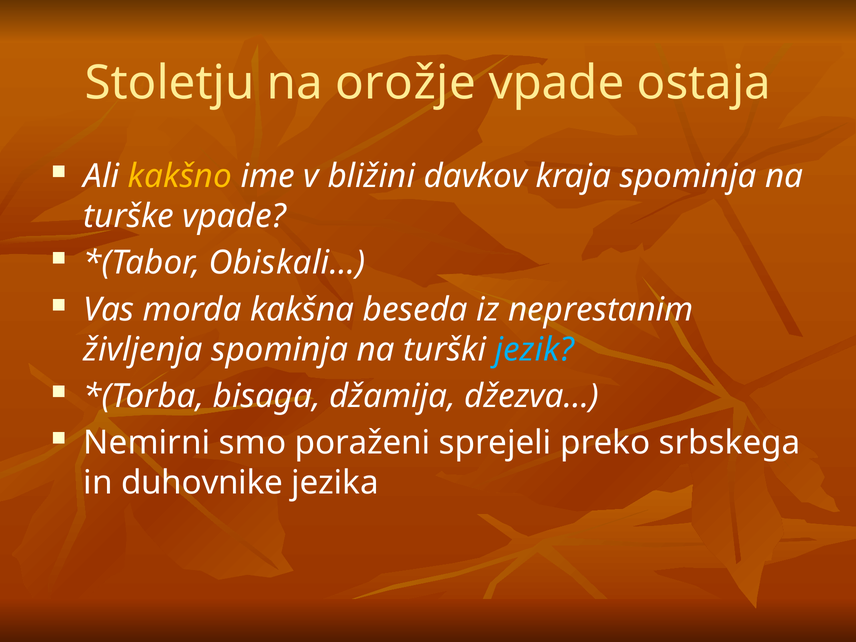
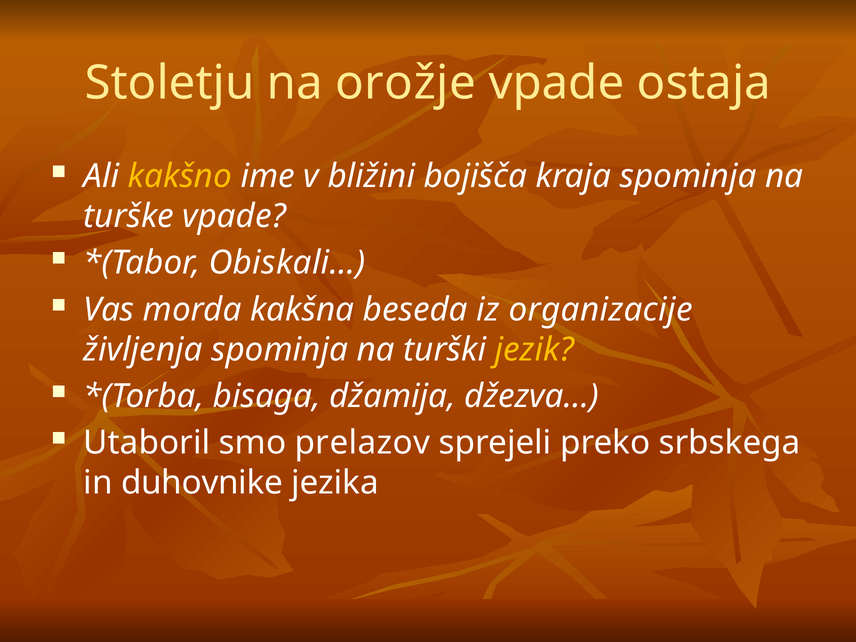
davkov: davkov -> bojišča (475, 176)
neprestanim: neprestanim -> organizacije (601, 310)
jezik colour: light blue -> yellow (534, 350)
Nemirni: Nemirni -> Utaboril (147, 443)
poraženi: poraženi -> prelazov (362, 443)
